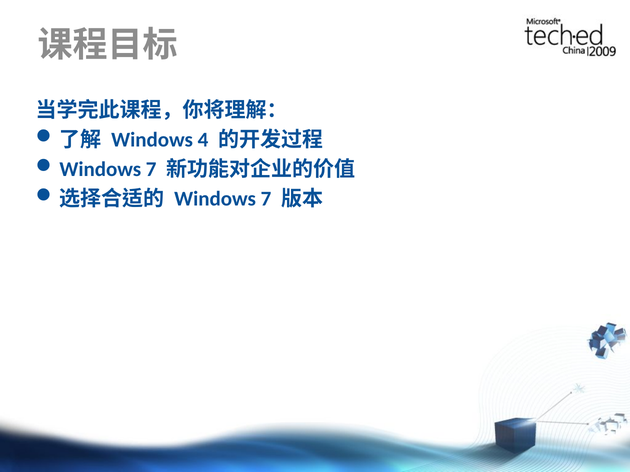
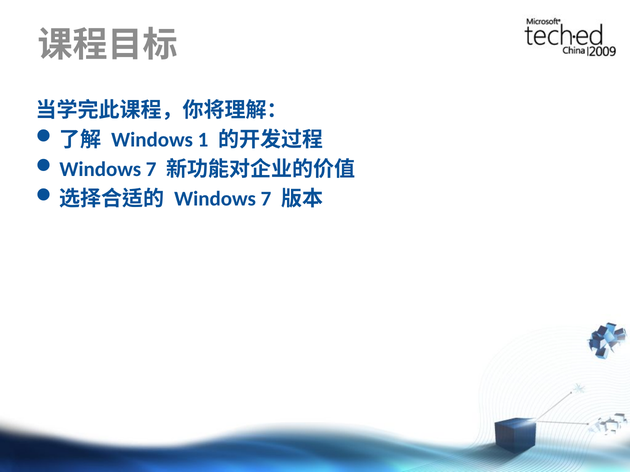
4: 4 -> 1 (203, 140)
